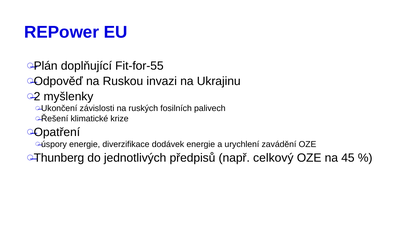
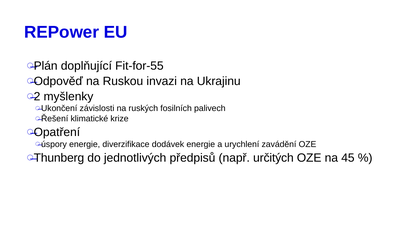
celkový: celkový -> určitých (273, 158)
